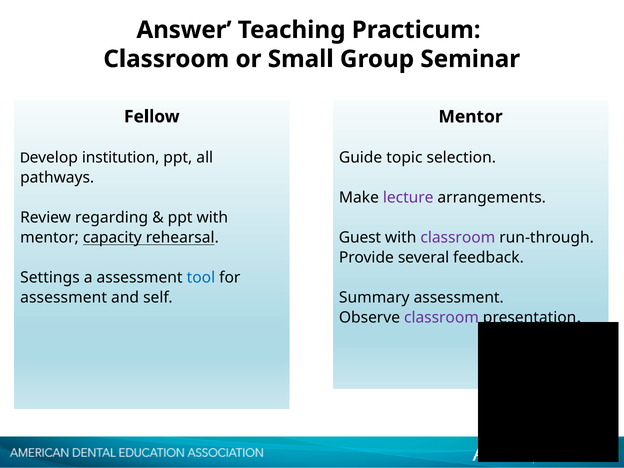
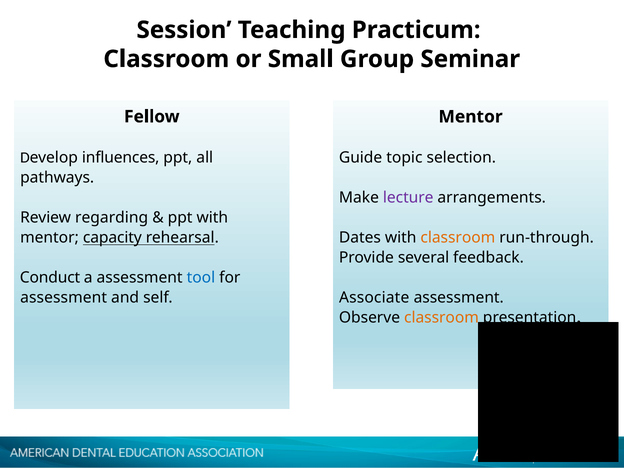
Answer: Answer -> Session (184, 30)
institution: institution -> influences (121, 158)
Guest: Guest -> Dates (360, 238)
classroom colour: purple -> orange (458, 238)
Settings: Settings -> Conduct (50, 278)
Summary: Summary -> Associate (374, 298)
classroom colour: purple -> orange (441, 318)
